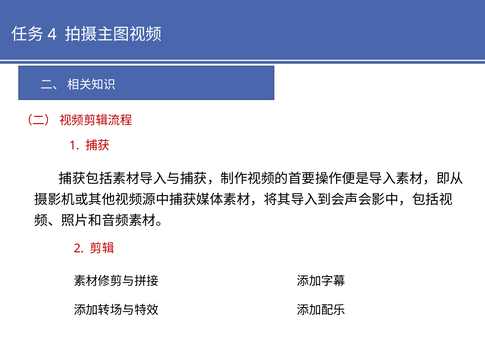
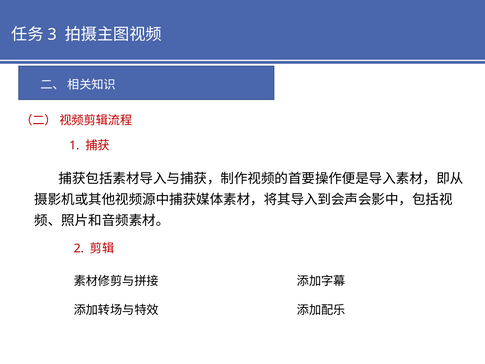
4: 4 -> 3 (52, 34)
